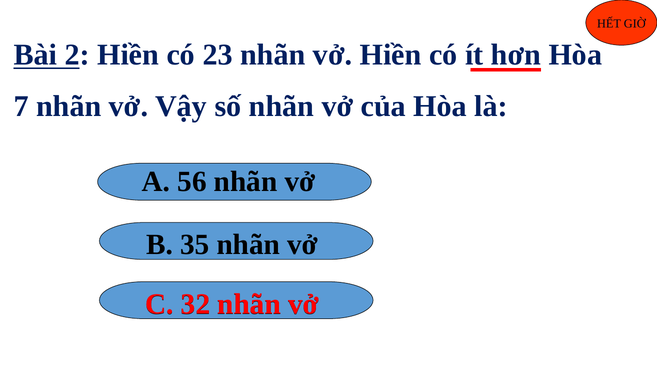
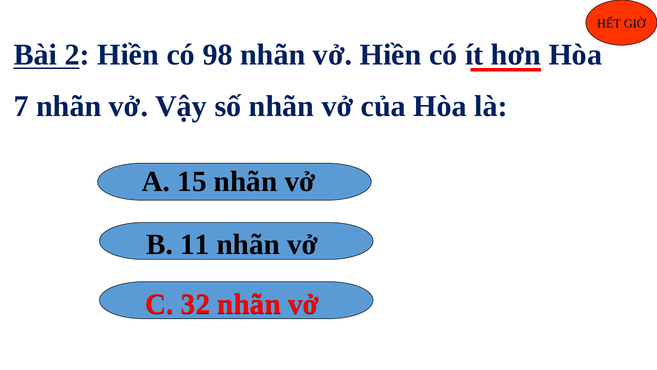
23: 23 -> 98 (218, 55)
56: 56 -> 15 (192, 181)
35: 35 -> 11 (195, 244)
